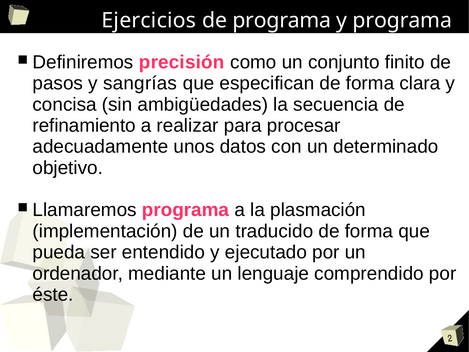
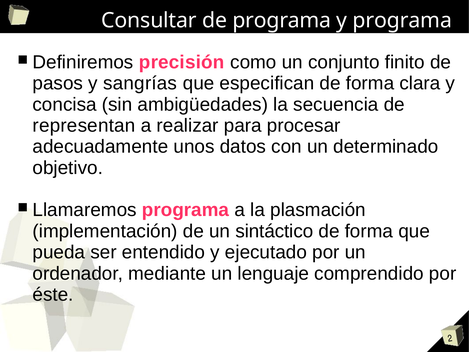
Ejercicios: Ejercicios -> Consultar (149, 21)
refinamiento: refinamiento -> representan (84, 125)
traducido: traducido -> sintáctico (274, 231)
